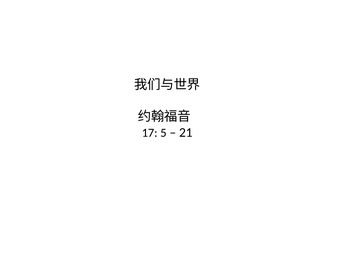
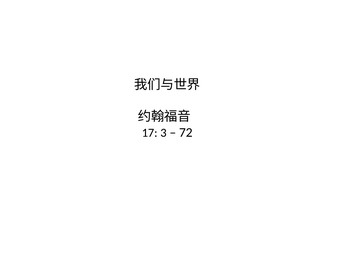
5: 5 -> 3 (163, 133)
21: 21 -> 72 (186, 132)
